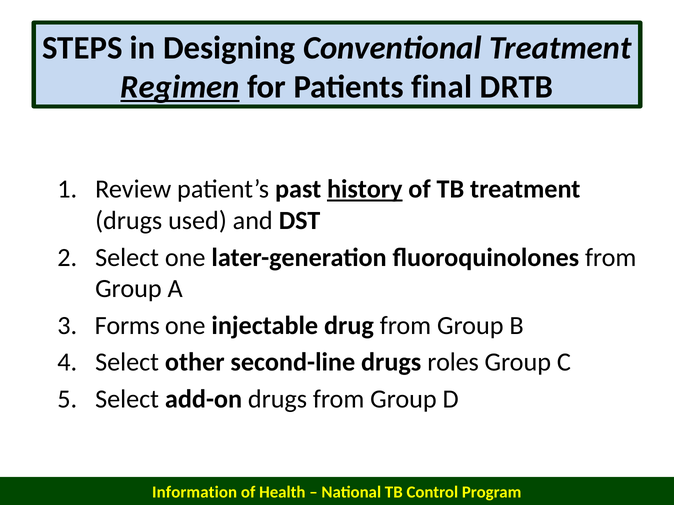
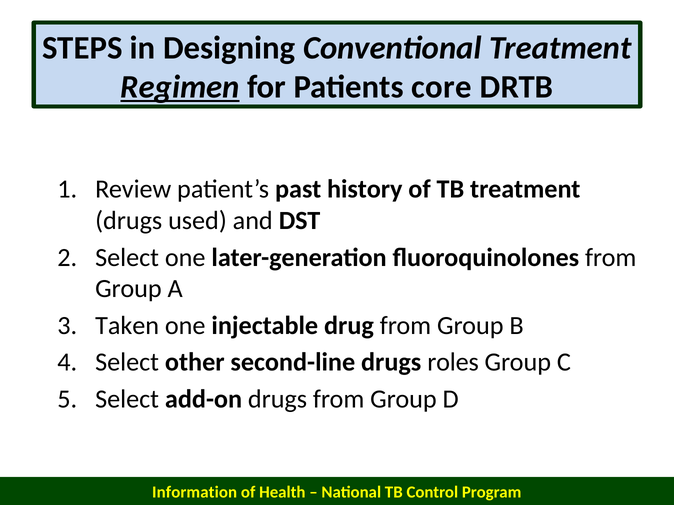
final: final -> core (442, 87)
history underline: present -> none (365, 189)
Forms: Forms -> Taken (127, 326)
